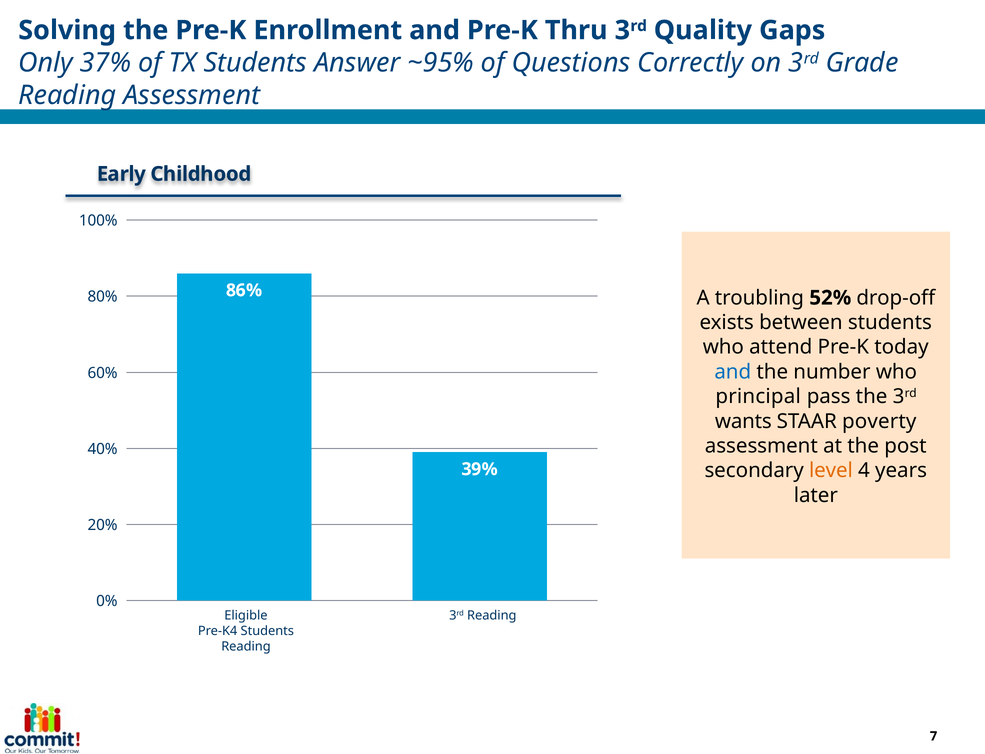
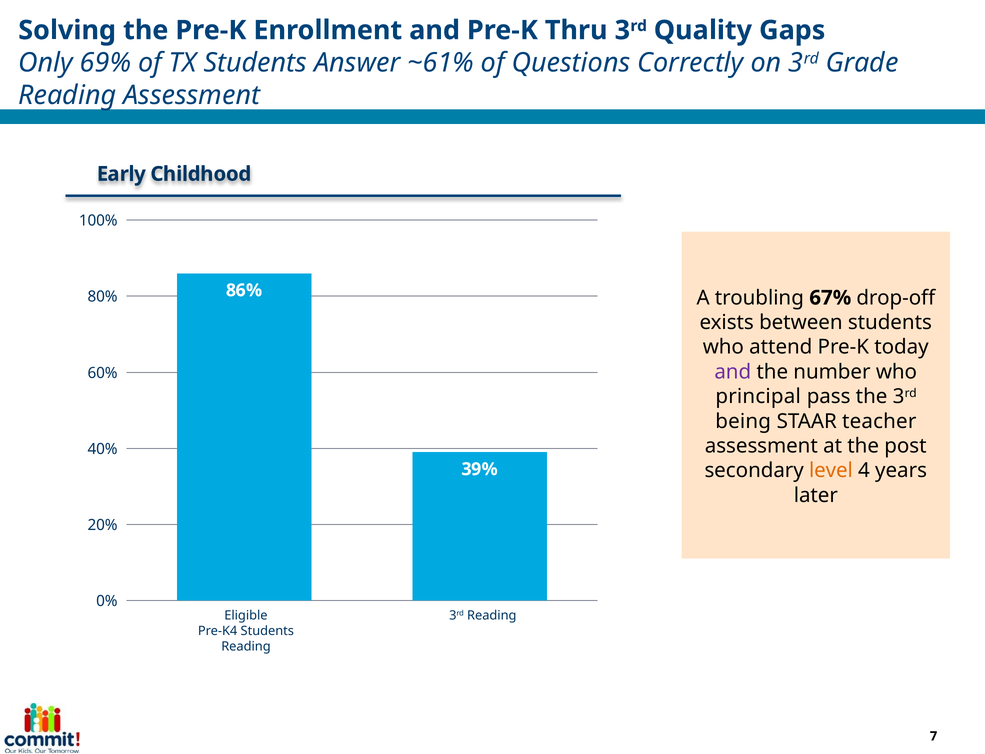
37%: 37% -> 69% (105, 63)
~95%: ~95% -> ~61% (441, 63)
52%: 52% -> 67% (830, 298)
and colour: blue -> purple (733, 372)
wants: wants -> being (743, 421)
poverty: poverty -> teacher (879, 421)
